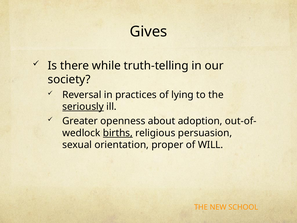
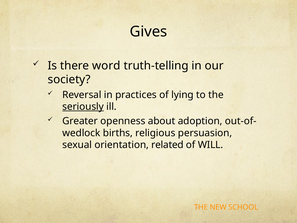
while: while -> word (106, 66)
births underline: present -> none (118, 133)
proper: proper -> related (167, 145)
